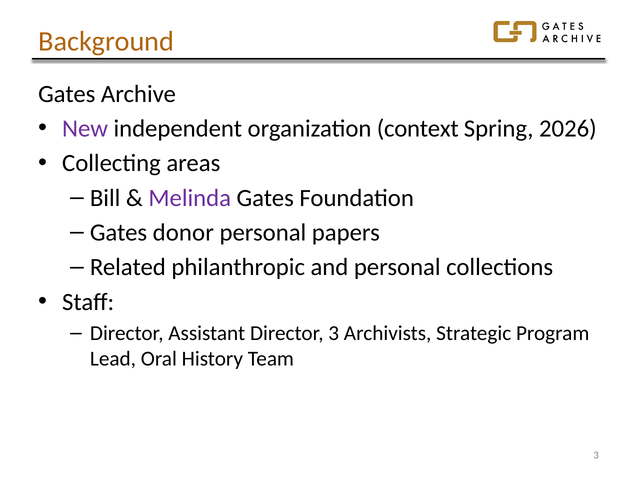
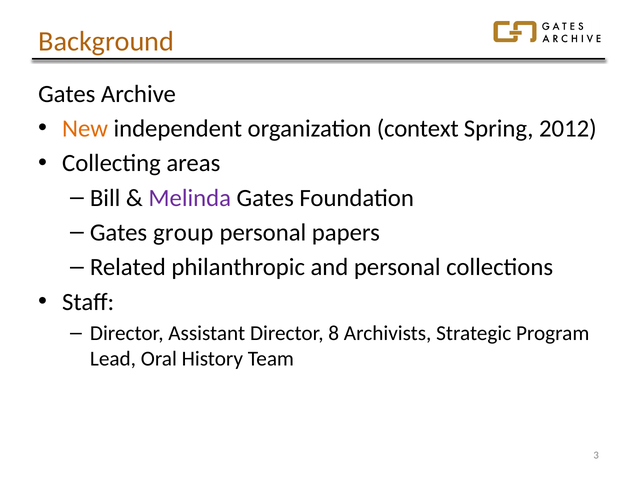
New colour: purple -> orange (85, 129)
2026: 2026 -> 2012 (568, 129)
donor: donor -> group (183, 233)
Director 3: 3 -> 8 (334, 334)
